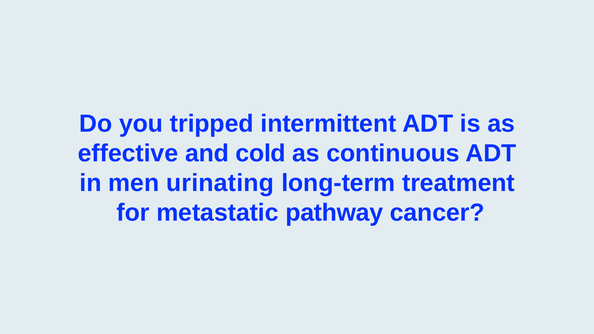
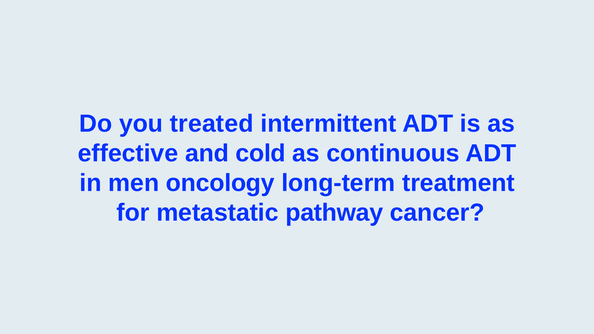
tripped: tripped -> treated (212, 124)
urinating: urinating -> oncology (220, 183)
